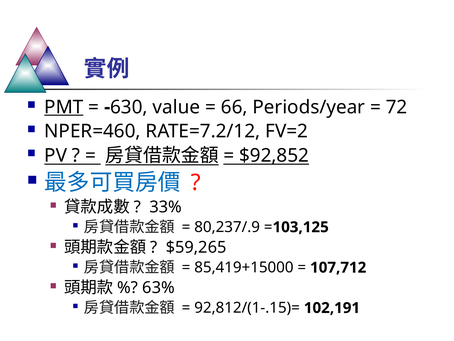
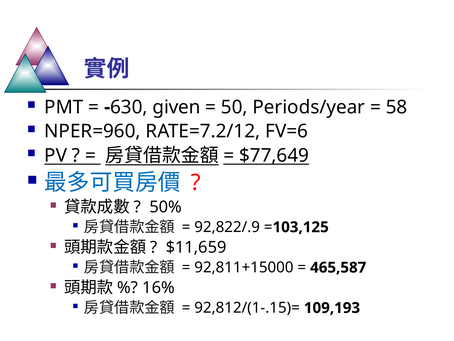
PMT underline: present -> none (64, 107)
value: value -> given (176, 107)
66: 66 -> 50 (234, 107)
72: 72 -> 58 (397, 107)
NPER=460: NPER=460 -> NPER=960 (92, 131)
FV=2: FV=2 -> FV=6 (287, 131)
$92,852: $92,852 -> $77,649 (274, 155)
33%: 33% -> 50% (166, 207)
80,237/.9: 80,237/.9 -> 92,822/.9 (227, 227)
$59,265: $59,265 -> $11,659 (196, 247)
85,419+15000: 85,419+15000 -> 92,811+15000 (244, 267)
107,712: 107,712 -> 465,587 (338, 267)
63%: 63% -> 16% (158, 287)
102,191: 102,191 -> 109,193 (332, 308)
